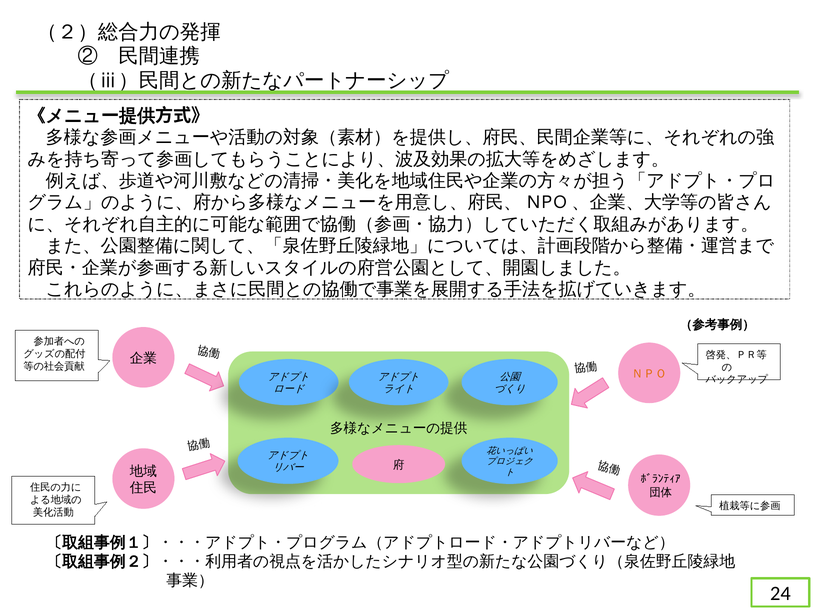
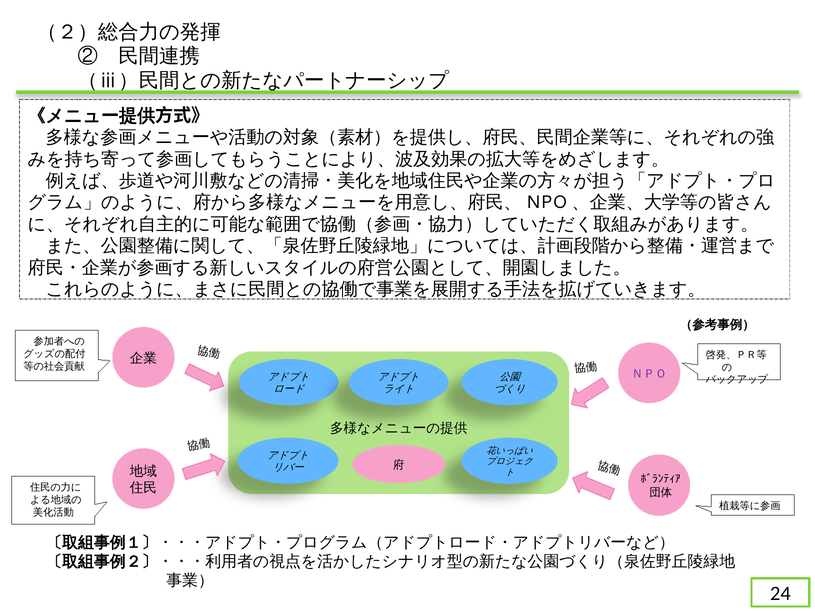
ＮＰＯ colour: orange -> purple (649, 374)
